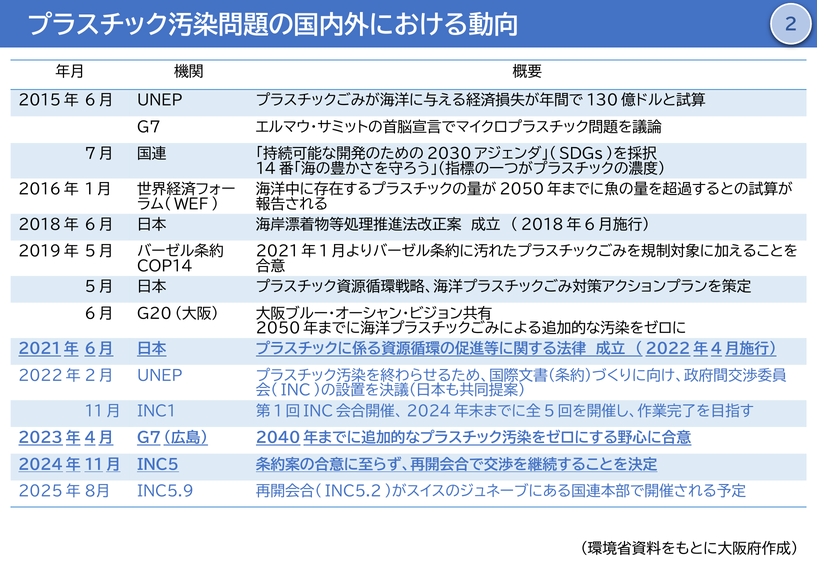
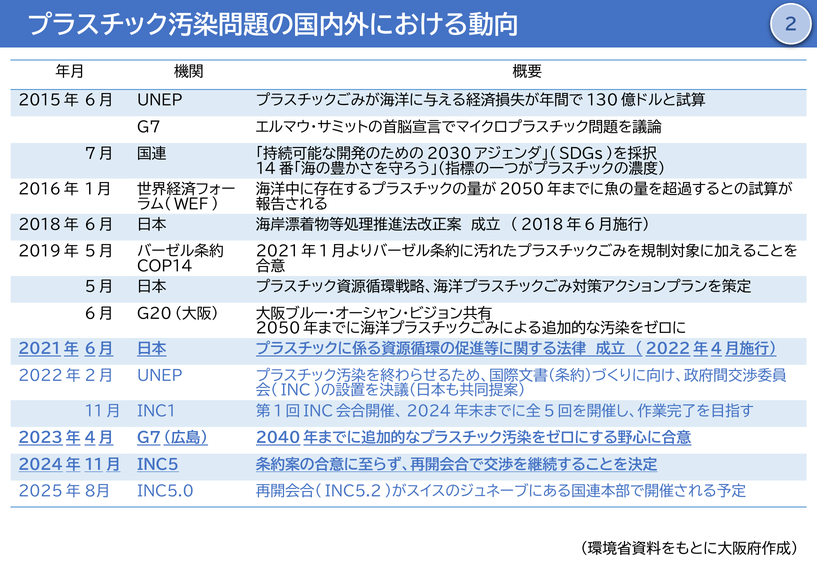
INC5.9: INC5.9 -> INC5.0 (165, 491)
